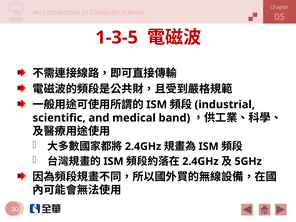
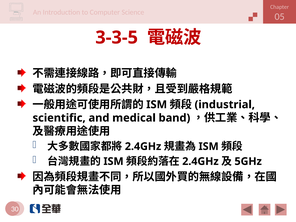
1-3-5: 1-3-5 -> 3-3-5 (117, 38)
